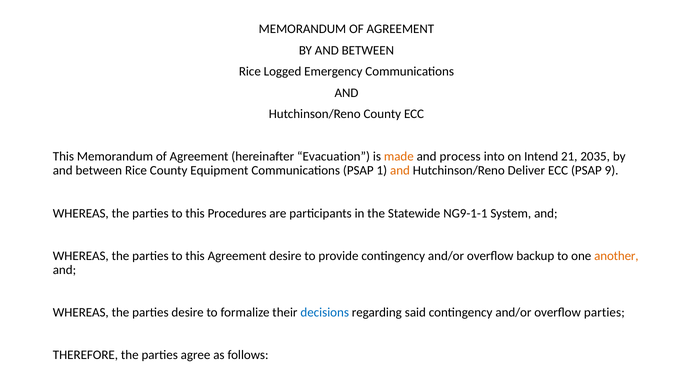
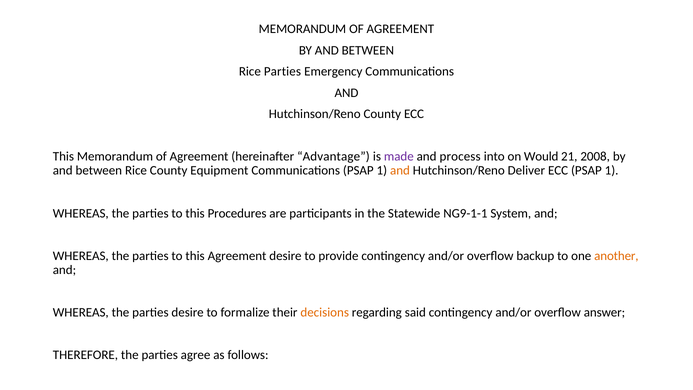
Rice Logged: Logged -> Parties (282, 72)
Evacuation: Evacuation -> Advantage (333, 157)
made colour: orange -> purple (399, 157)
Intend: Intend -> Would (541, 157)
2035: 2035 -> 2008 (595, 157)
ECC PSAP 9: 9 -> 1 (612, 171)
decisions colour: blue -> orange (325, 312)
overflow parties: parties -> answer (604, 312)
